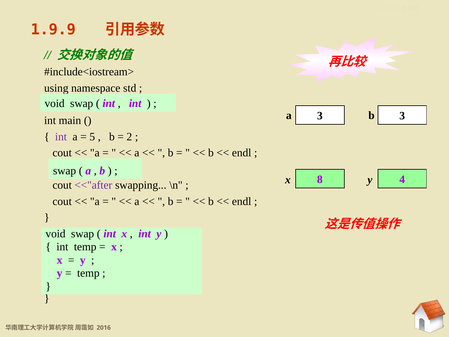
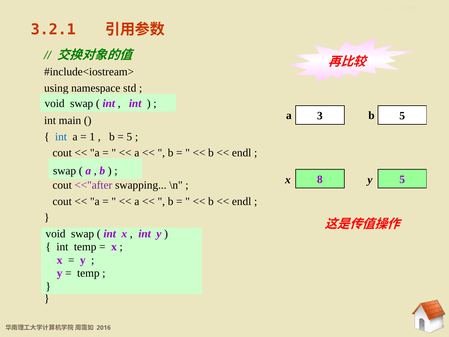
1.9.9: 1.9.9 -> 3.2.1 (53, 29)
a 3: 3 -> 5 (402, 116)
int colour: purple -> blue (61, 137)
5: 5 -> 1 (92, 137)
2: 2 -> 5 (129, 137)
x 4: 4 -> 5 (402, 179)
